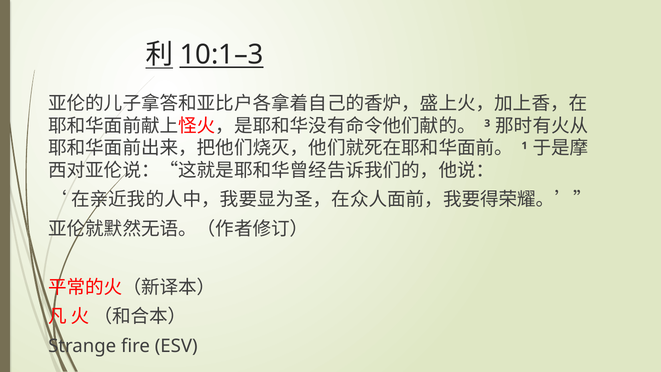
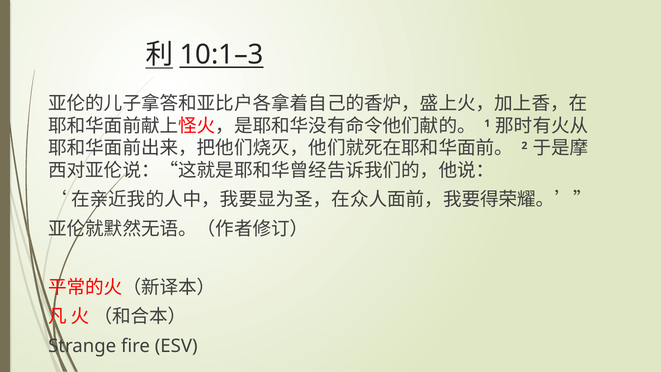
3: 3 -> 1 (487, 123)
1: 1 -> 2 (524, 146)
